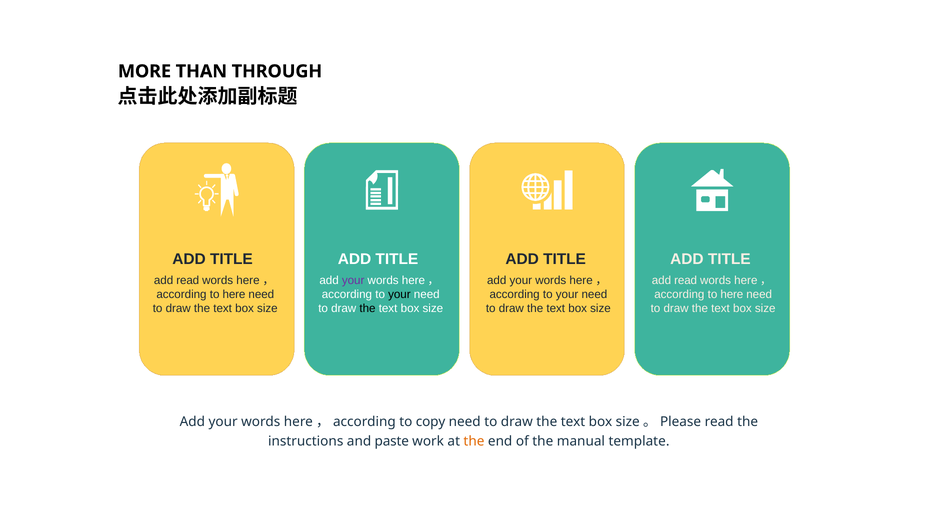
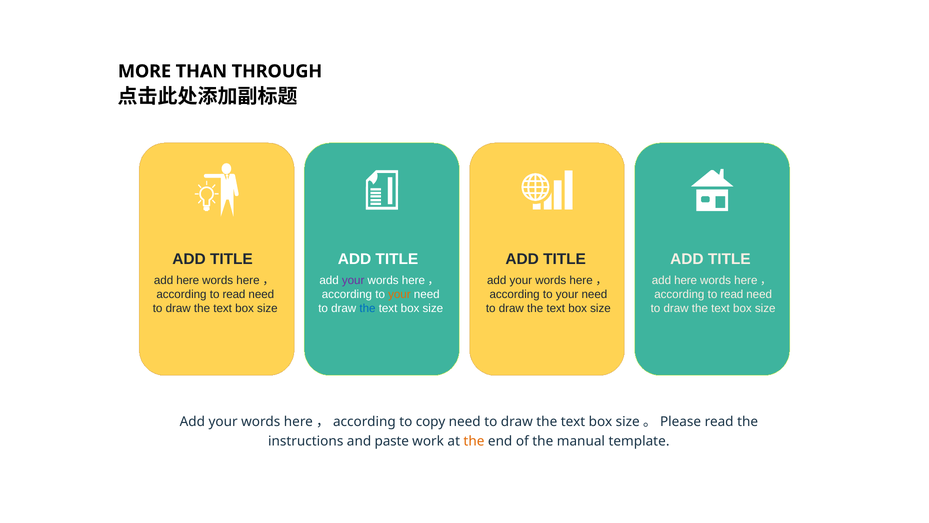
read: read -> here (188, 280)
read: read -> here (686, 280)
here: here -> read (234, 294)
your colour: black -> orange (399, 294)
here: here -> read (732, 294)
the colour: black -> blue (367, 308)
